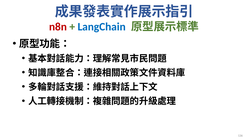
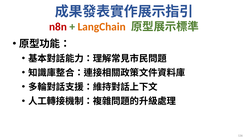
LangChain colour: blue -> orange (102, 27)
